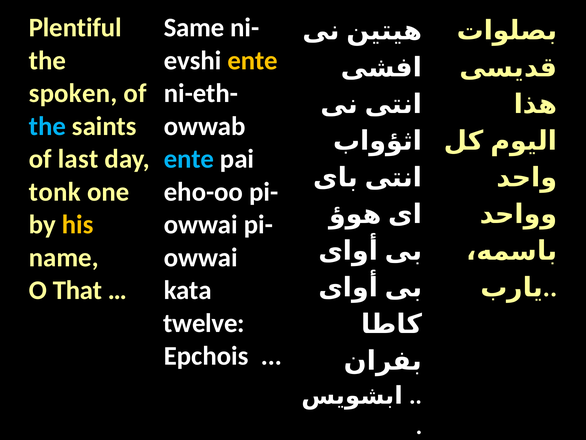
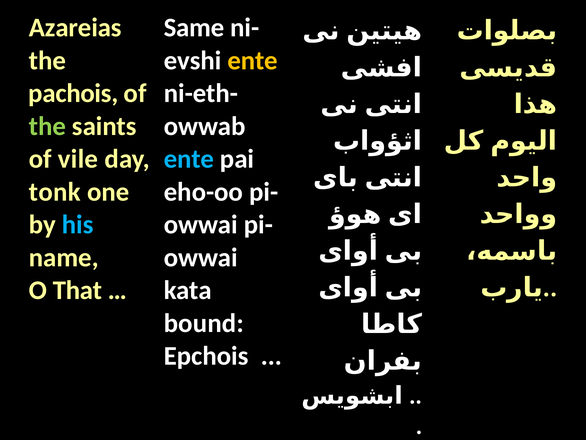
Plentiful: Plentiful -> Azareias (75, 28)
spoken: spoken -> pachois (73, 93)
the colour: light blue -> light green (47, 126)
last: last -> vile (78, 159)
his colour: yellow -> light blue (78, 224)
twelve: twelve -> bound (204, 323)
